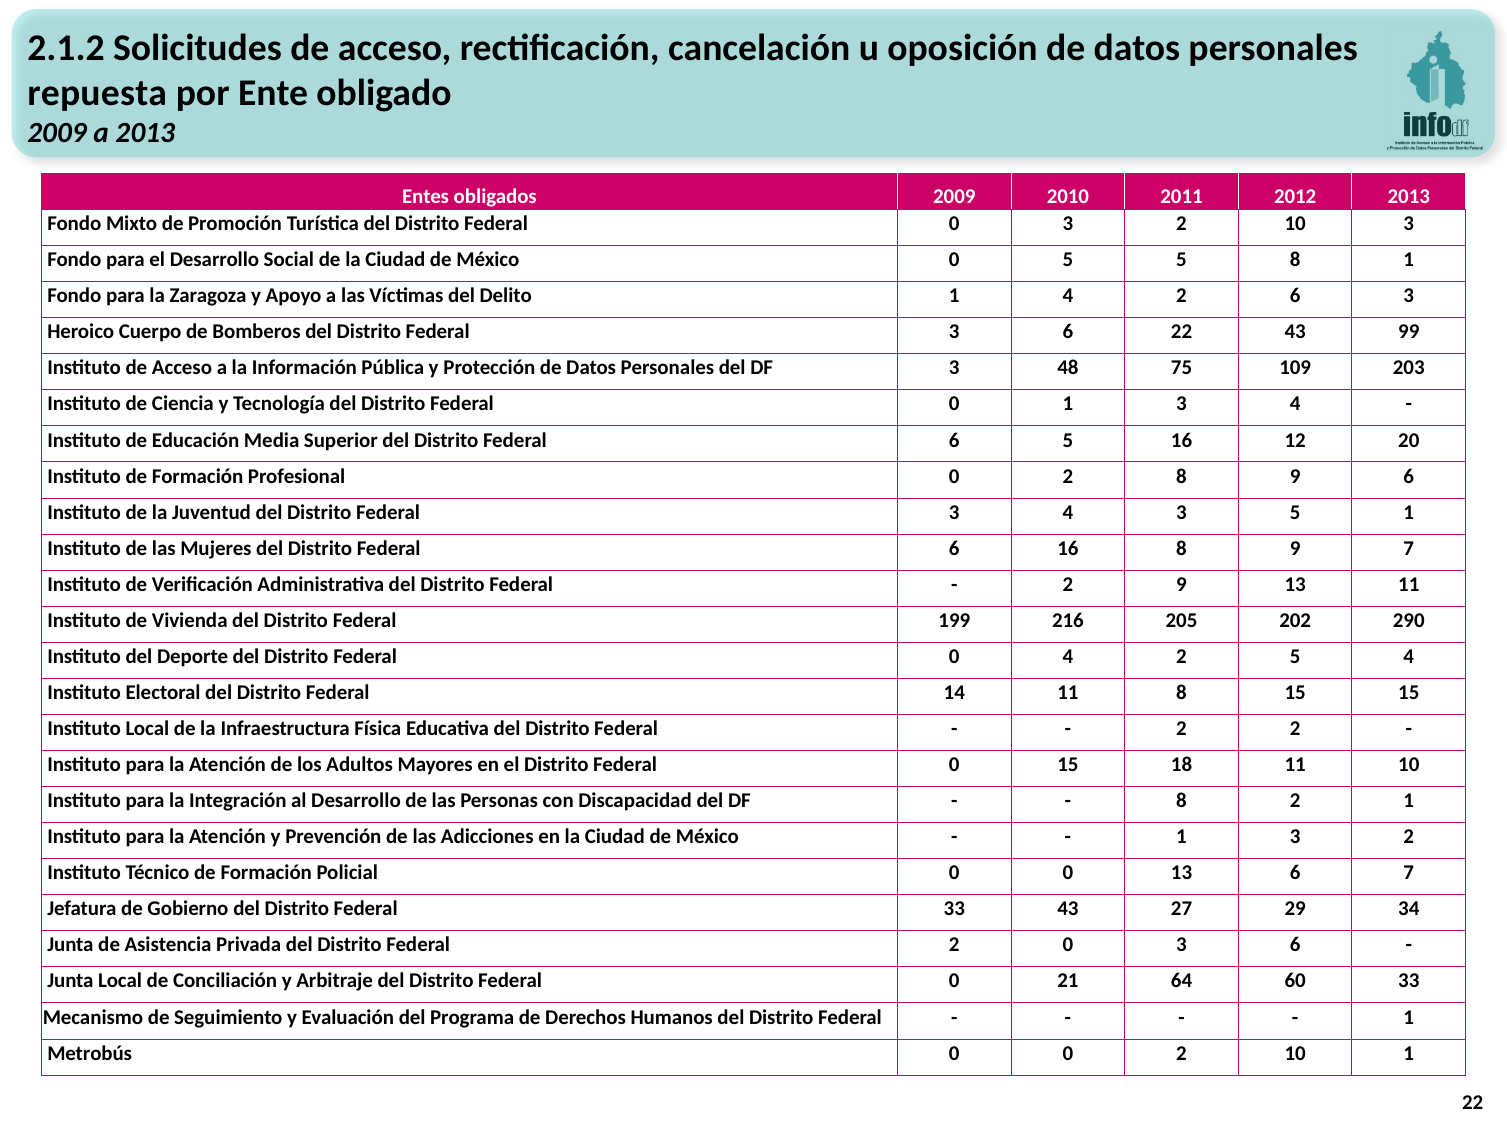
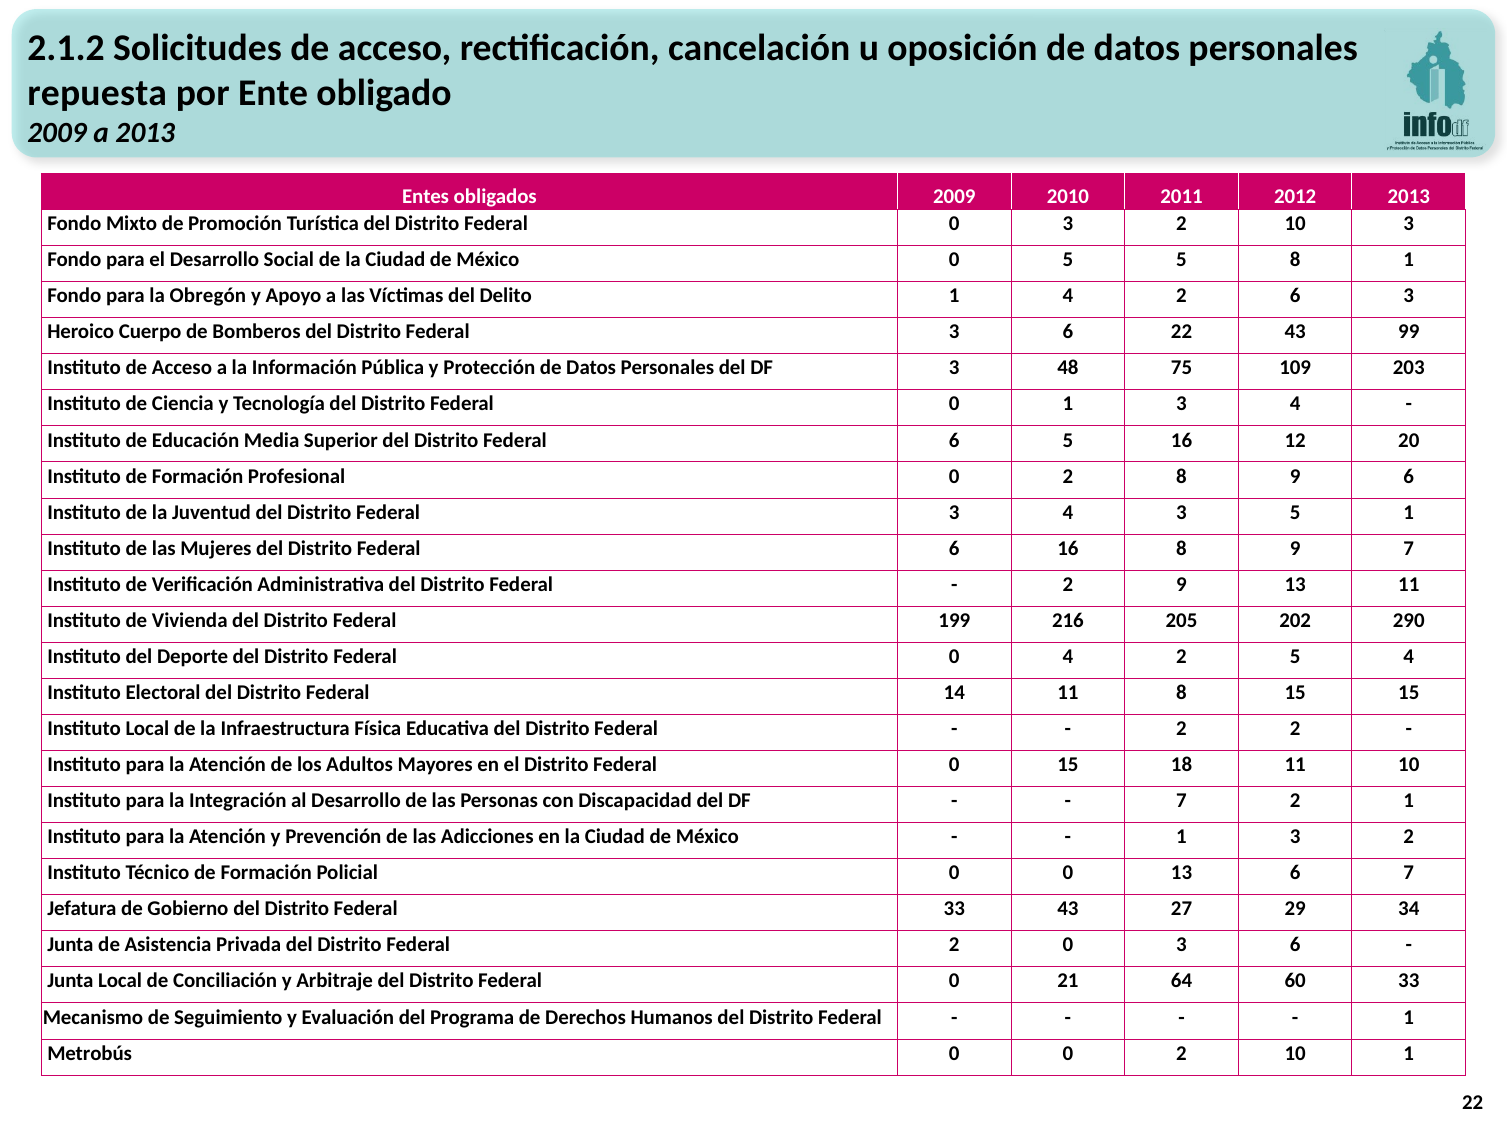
Zaragoza: Zaragoza -> Obregón (208, 296)
8: 8 -> 7 (1182, 801)
